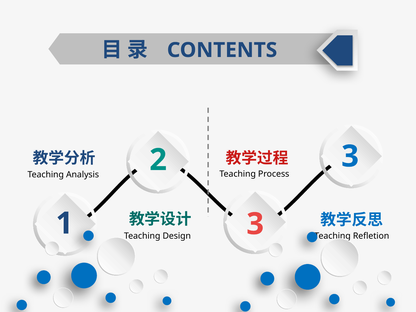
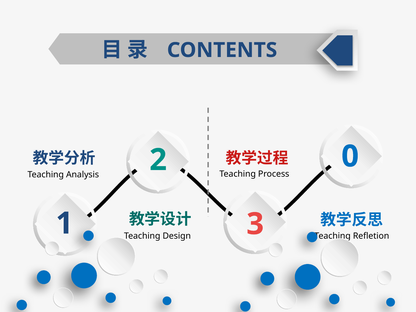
2 3: 3 -> 0 (350, 156)
